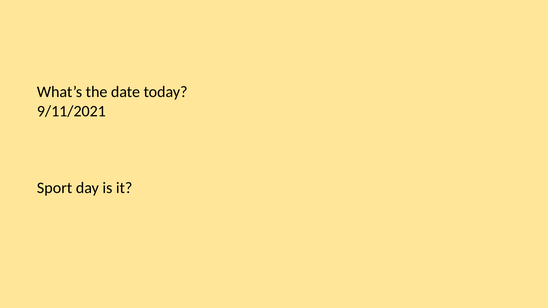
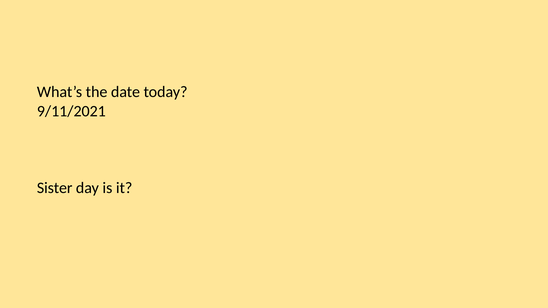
Sport: Sport -> Sister (55, 188)
